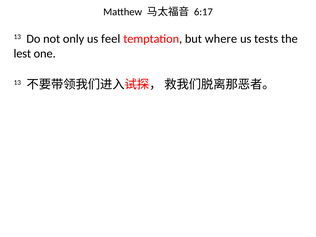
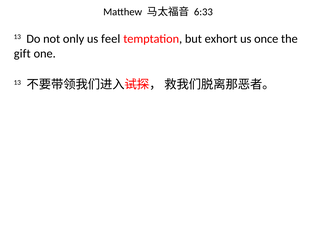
6:17: 6:17 -> 6:33 (203, 12)
where: where -> exhort (221, 39)
tests: tests -> once (266, 39)
lest: lest -> gift (22, 54)
